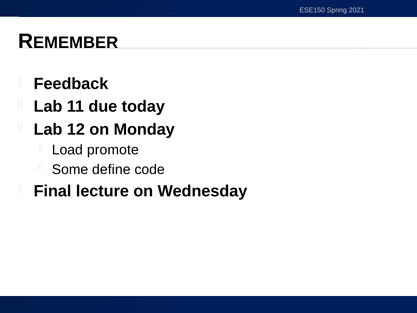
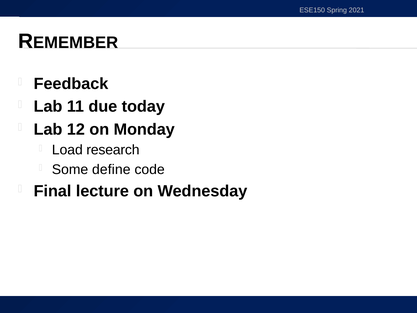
promote: promote -> research (113, 150)
